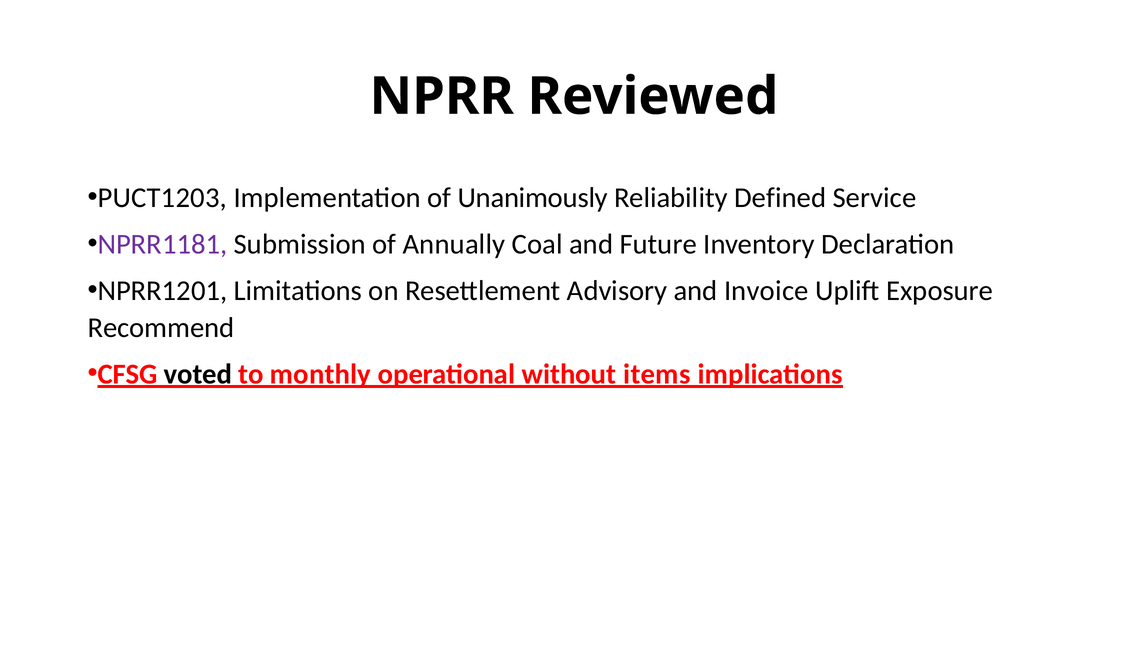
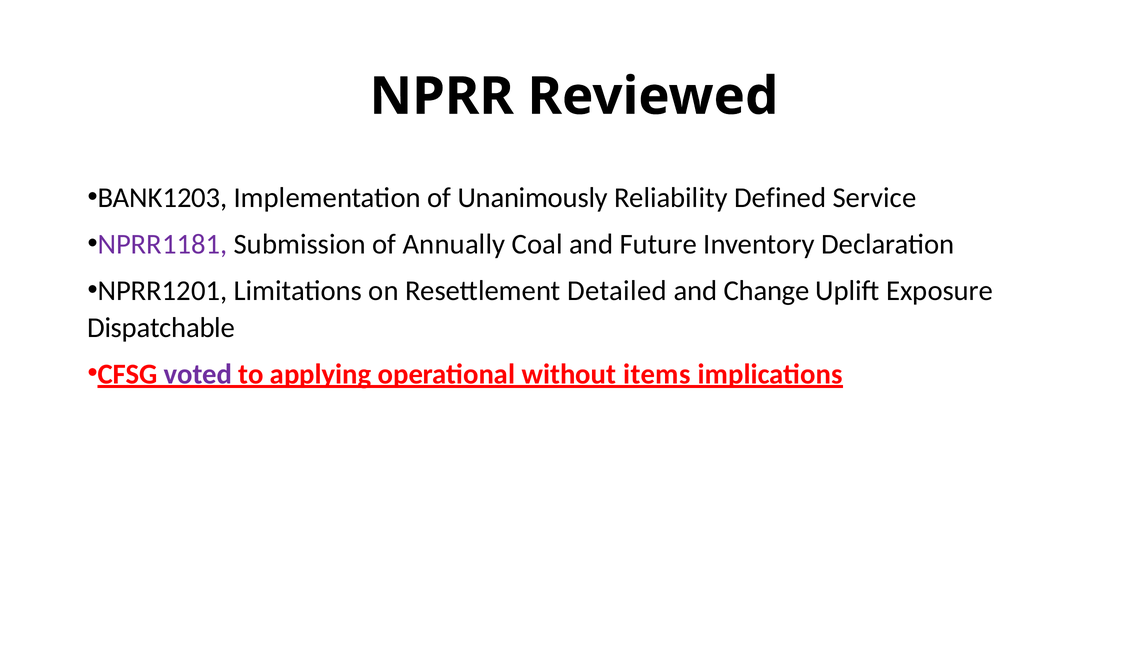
PUCT1203: PUCT1203 -> BANK1203 (162, 198)
Advisory: Advisory -> Detailed (617, 291)
Invoice: Invoice -> Change (767, 291)
Recommend: Recommend -> Dispatchable (161, 327)
voted colour: black -> purple (198, 374)
monthly: monthly -> applying (321, 374)
